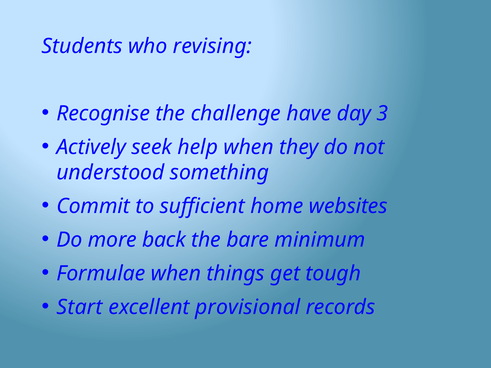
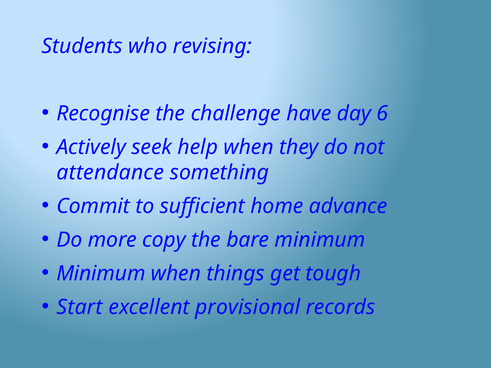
3: 3 -> 6 (382, 113)
understood: understood -> attendance (110, 173)
websites: websites -> advance (348, 206)
back: back -> copy (164, 240)
Formulae: Formulae -> Minimum (101, 274)
